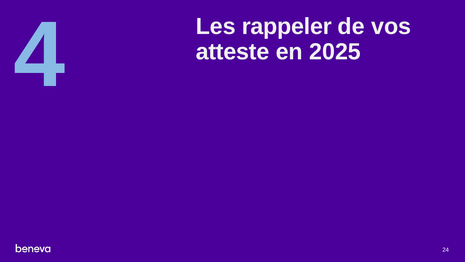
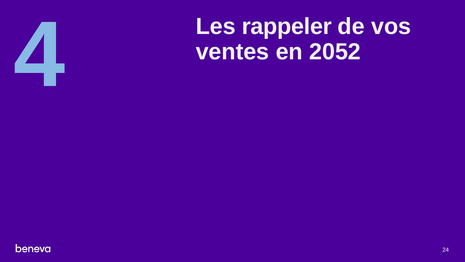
atteste: atteste -> ventes (232, 52)
2025: 2025 -> 2052 (335, 52)
